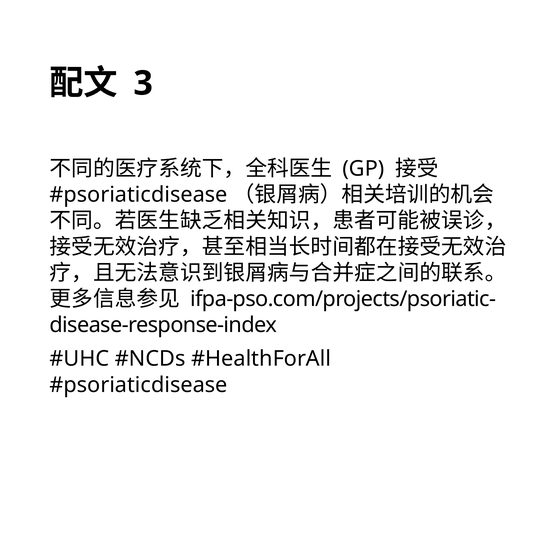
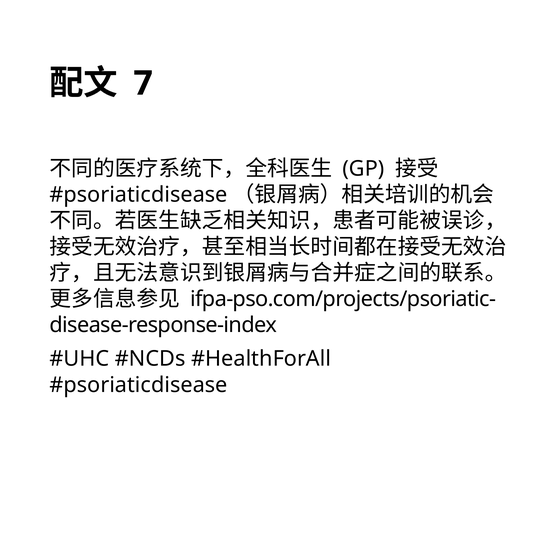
3: 3 -> 7 (143, 83)
